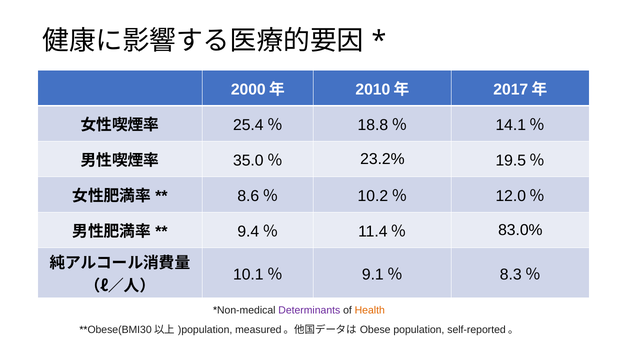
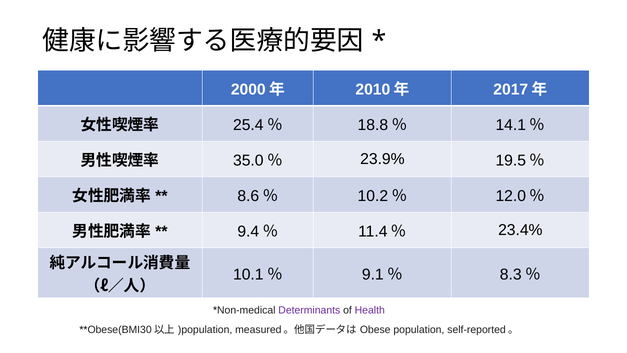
23.2%: 23.2% -> 23.9% (382, 159)
83.0%: 83.0% -> 23.4% (520, 230)
Health colour: orange -> purple (370, 310)
